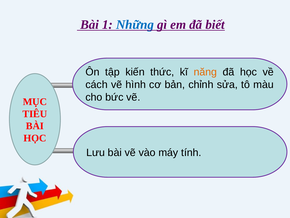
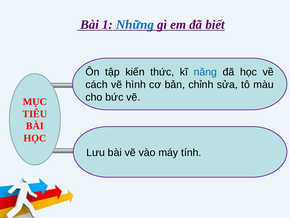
năng colour: orange -> blue (205, 72)
